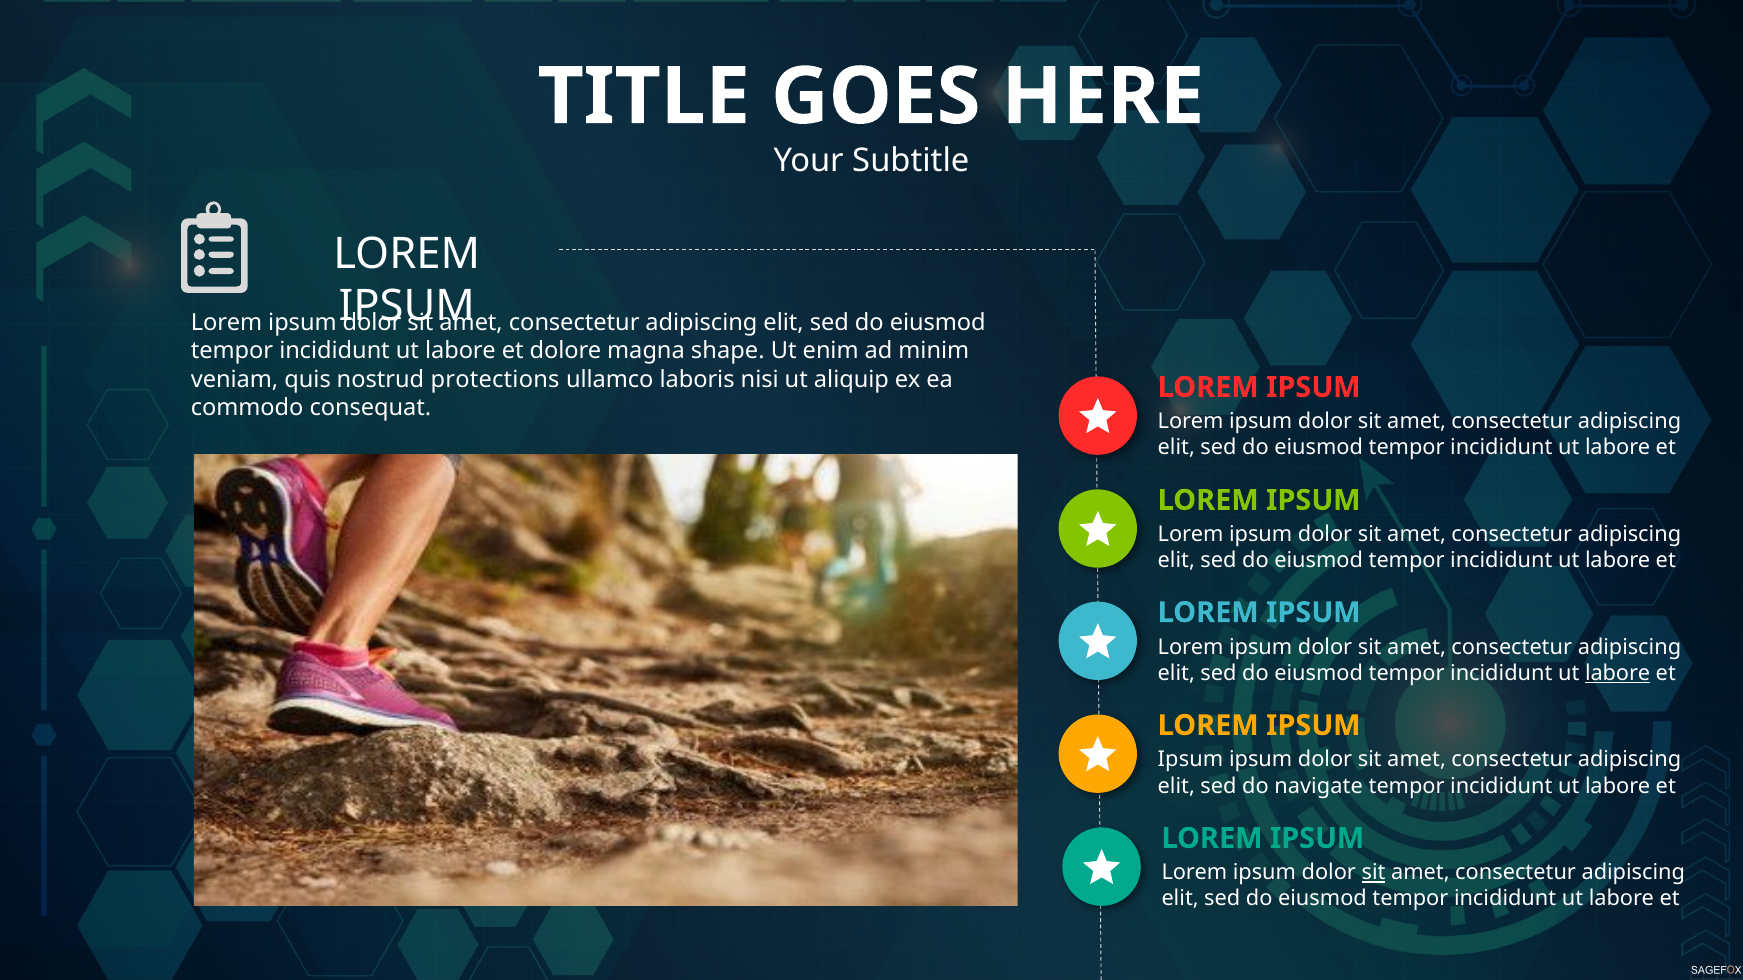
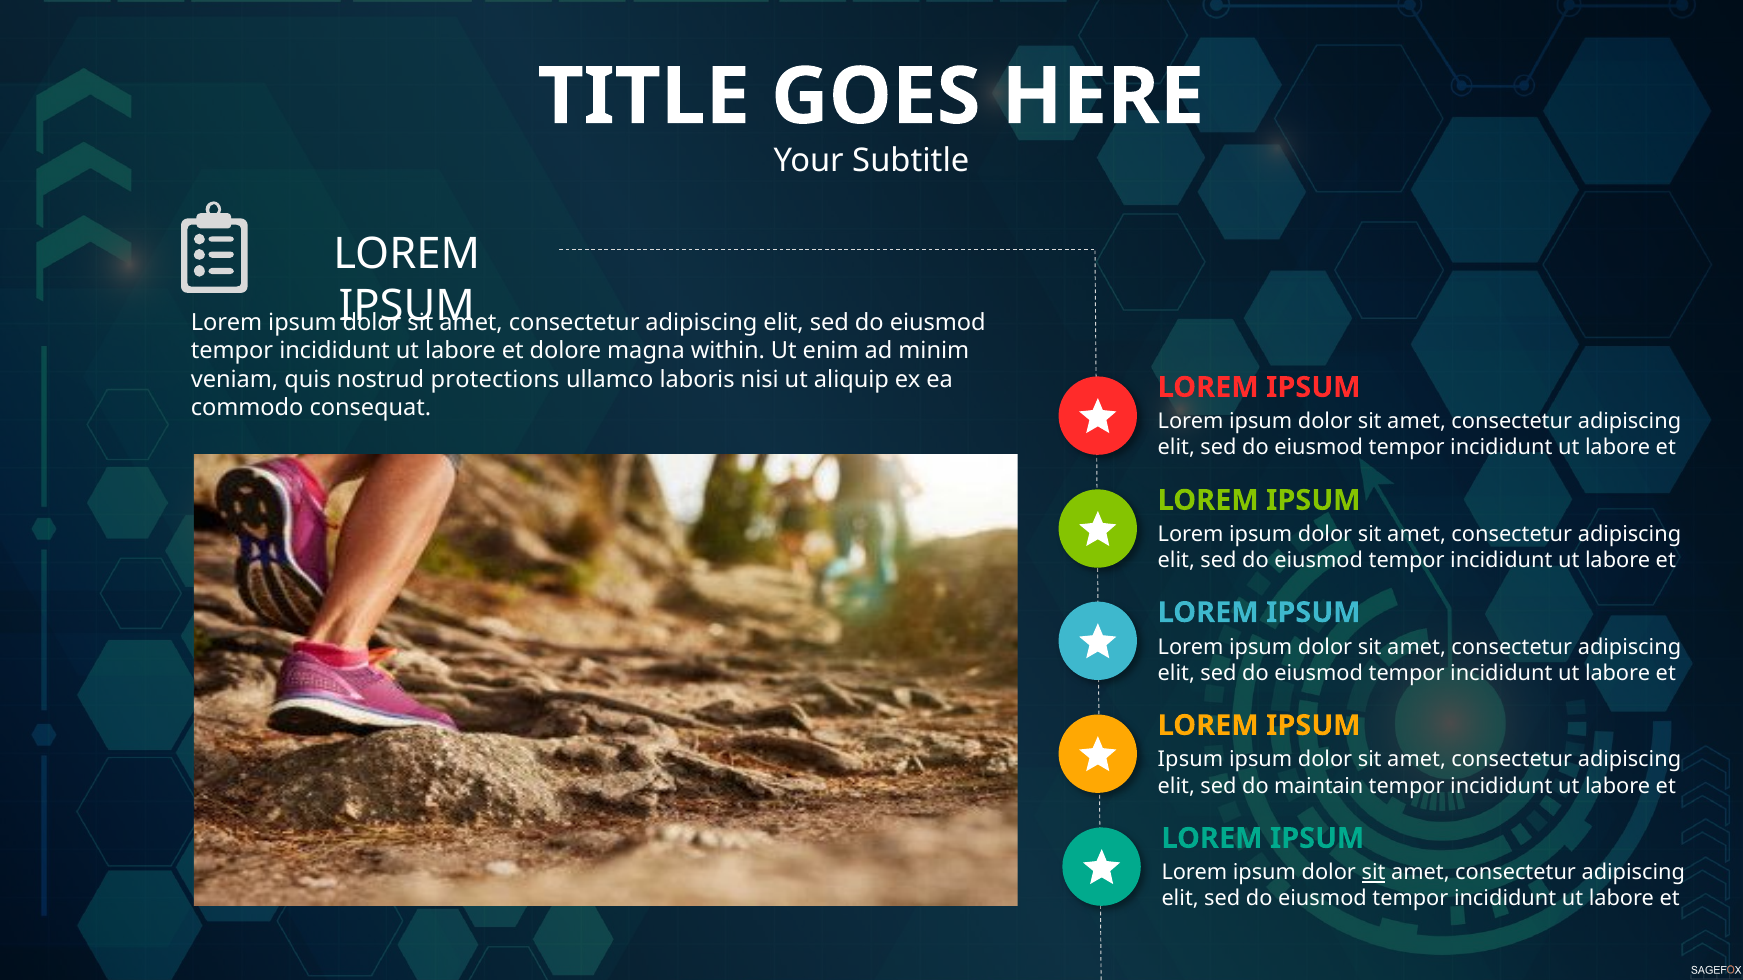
shape: shape -> within (728, 351)
labore underline: present -> none (1618, 673)
navigate: navigate -> maintain (1319, 786)
